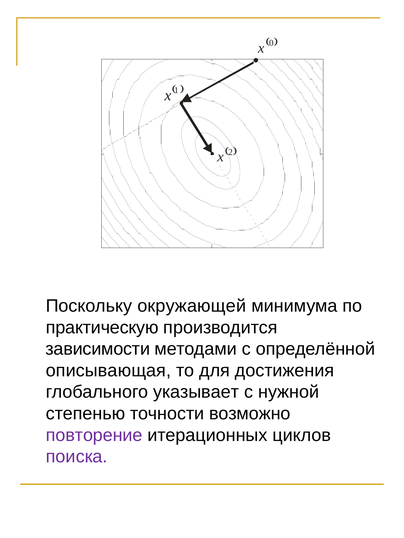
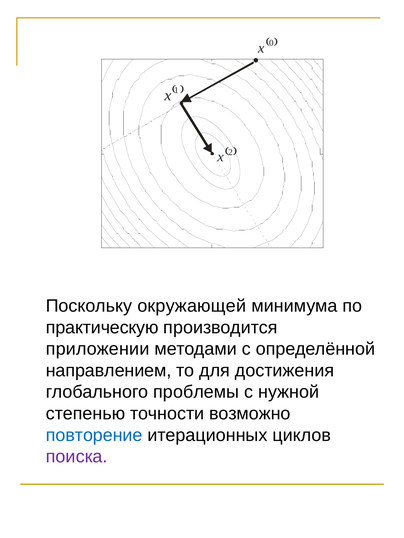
зависимости: зависимости -> приложении (98, 349)
описывающая: описывающая -> направлением (109, 371)
указывает: указывает -> проблемы (196, 393)
повторение colour: purple -> blue (94, 436)
